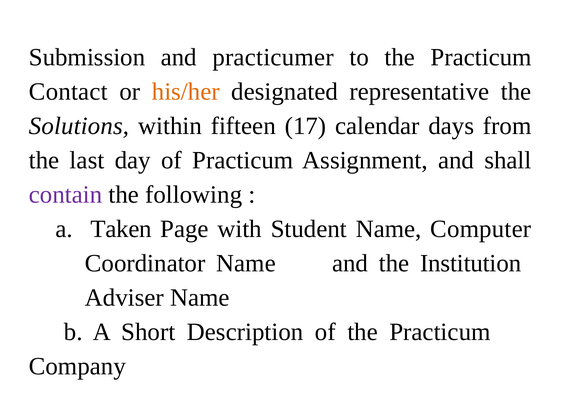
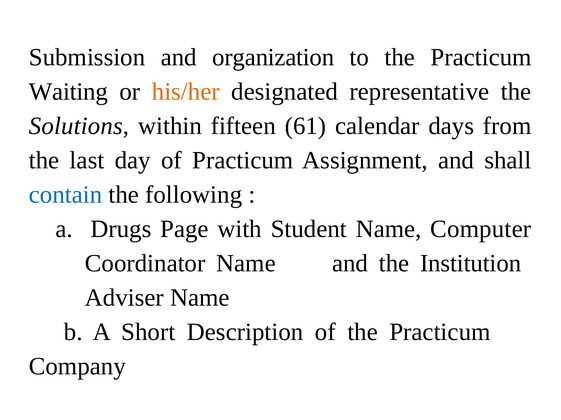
practicumer: practicumer -> organization (273, 57)
Contact: Contact -> Waiting (68, 92)
17: 17 -> 61 (306, 126)
contain colour: purple -> blue (66, 195)
Taken: Taken -> Drugs (121, 229)
